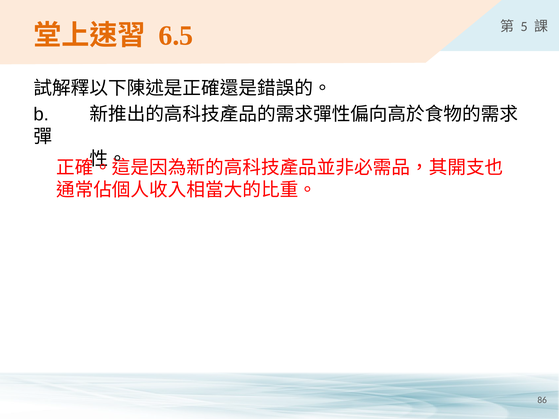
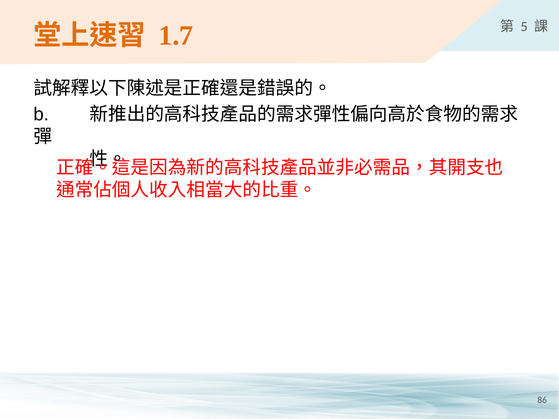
6.5: 6.5 -> 1.7 (176, 35)
